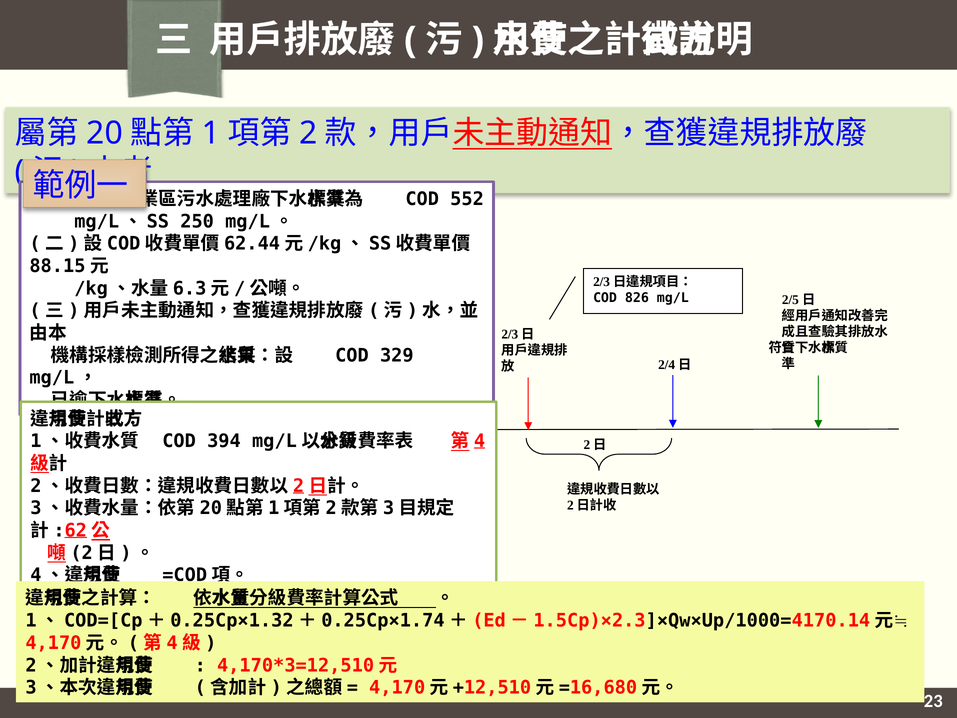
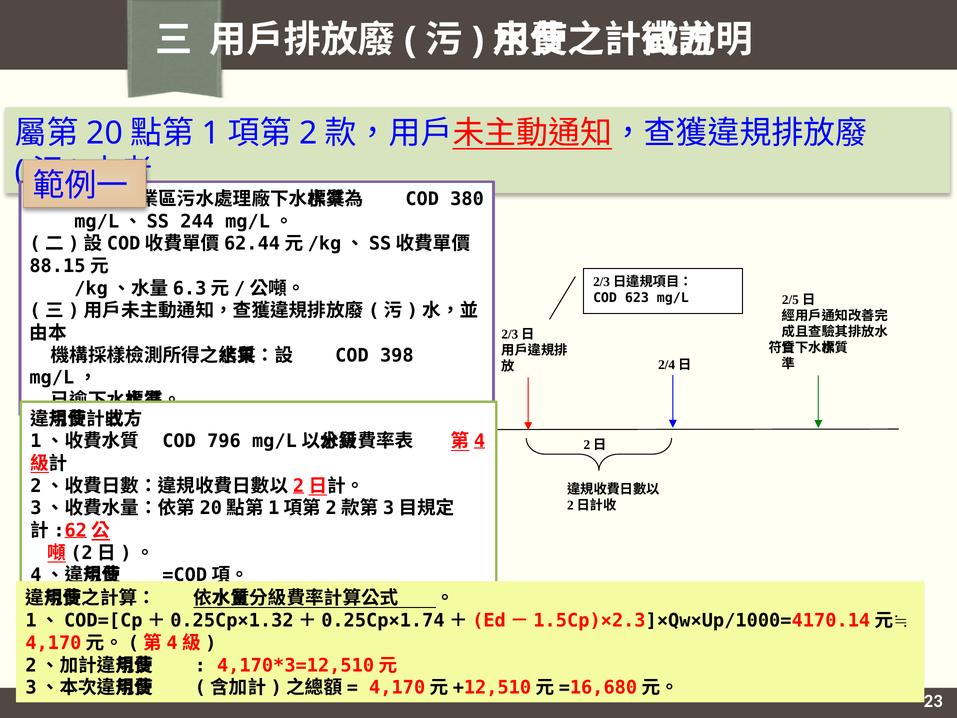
552: 552 -> 380 (467, 199)
250: 250 -> 244 (197, 221)
826: 826 -> 623 (637, 298)
329: 329 -> 398 (397, 355)
394: 394 -> 796 (224, 441)
